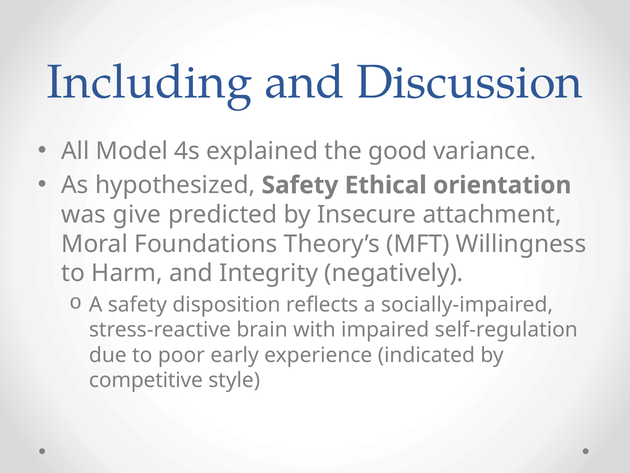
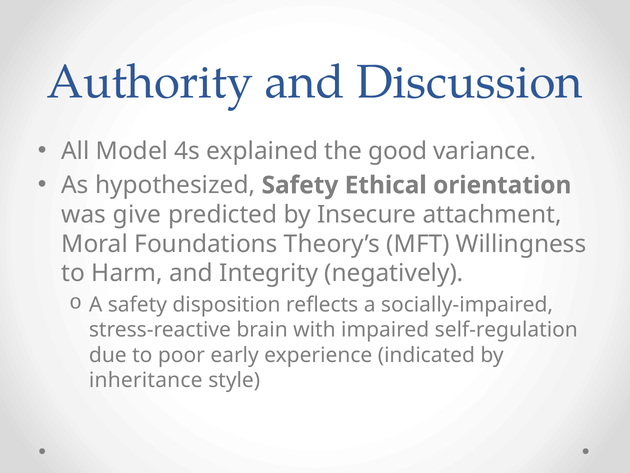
Including: Including -> Authority (150, 82)
competitive: competitive -> inheritance (146, 380)
